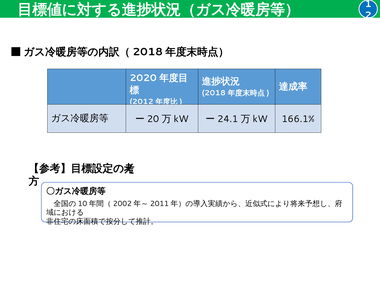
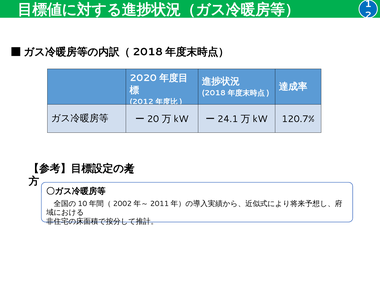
166.1%: 166.1% -> 120.7% (298, 119)
